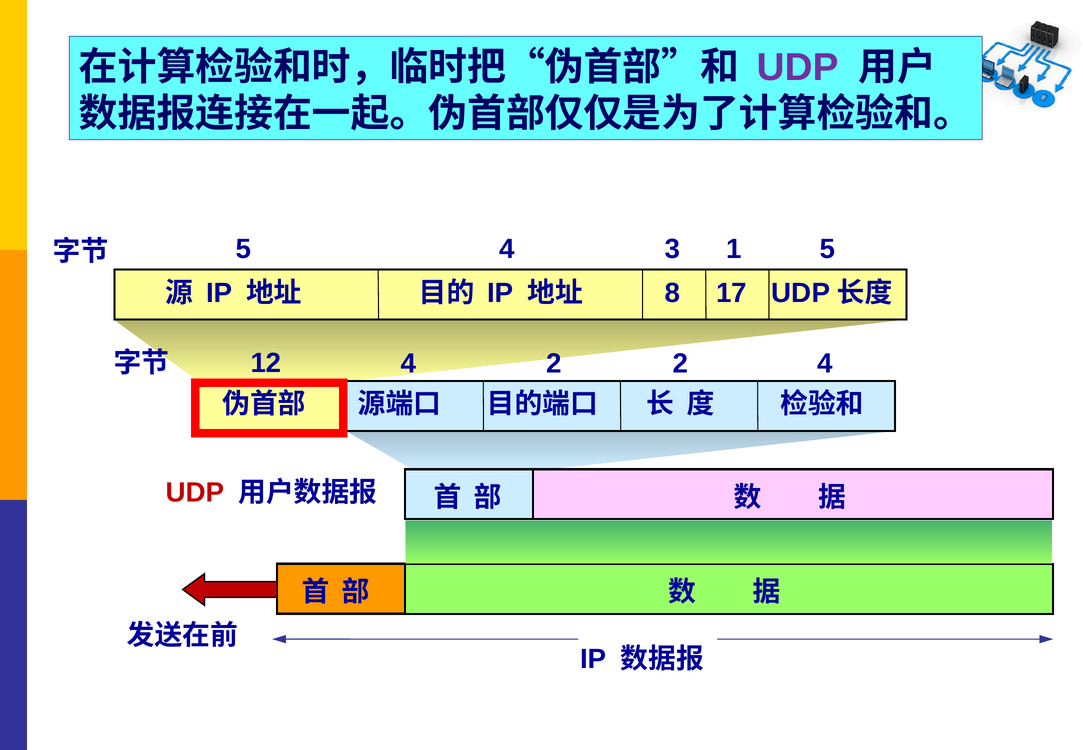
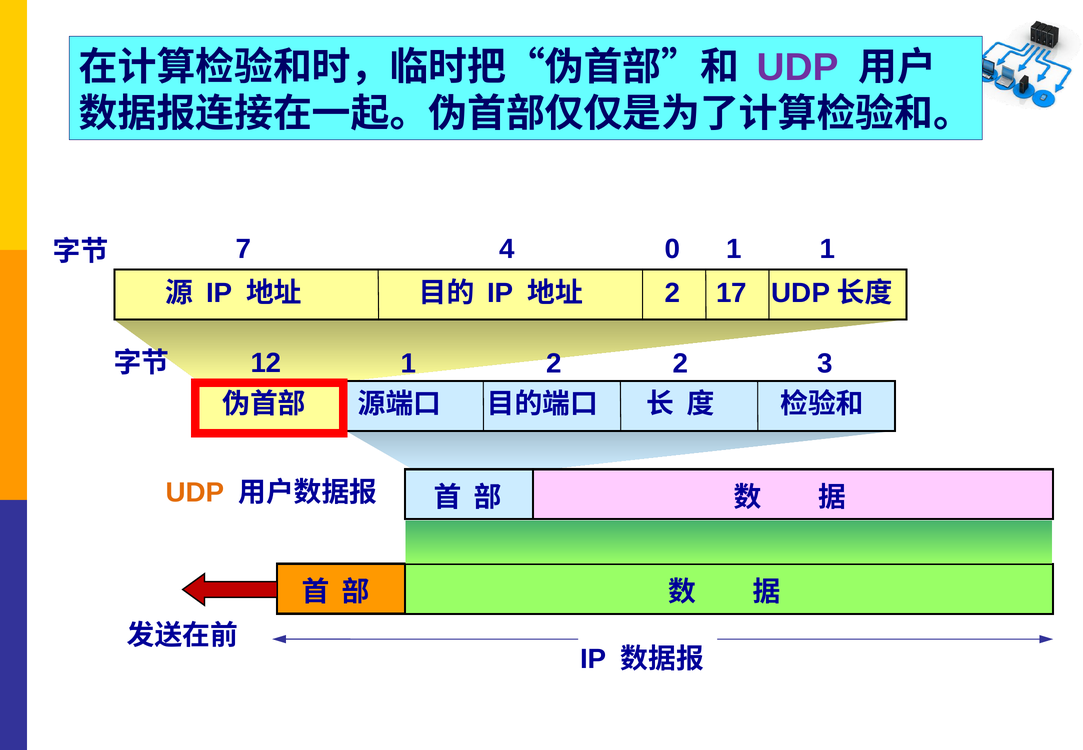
5: 5 -> 7 (243, 249)
3: 3 -> 0 (672, 249)
1 5: 5 -> 1 (827, 249)
8: 8 -> 2 (672, 293)
12 4: 4 -> 1 (409, 364)
2 4: 4 -> 3 (825, 364)
UDP colour: red -> orange (195, 493)
